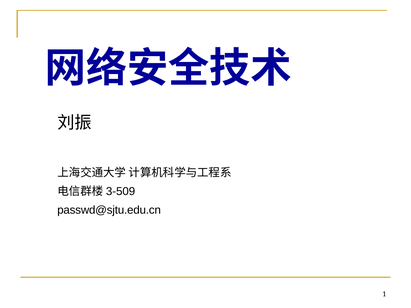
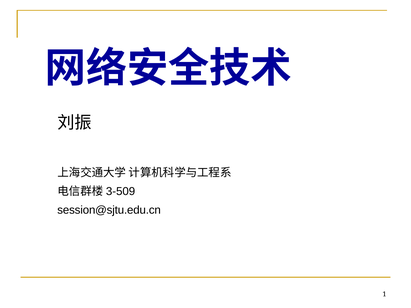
passwd@sjtu.edu.cn: passwd@sjtu.edu.cn -> session@sjtu.edu.cn (109, 210)
